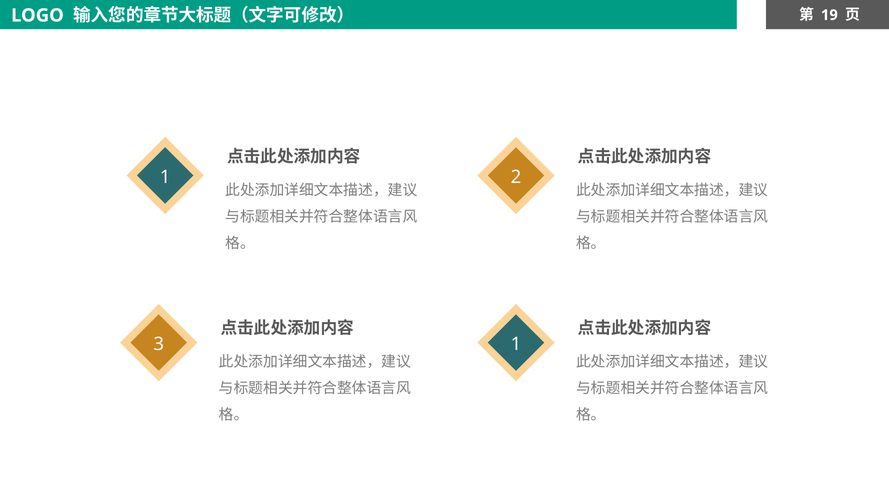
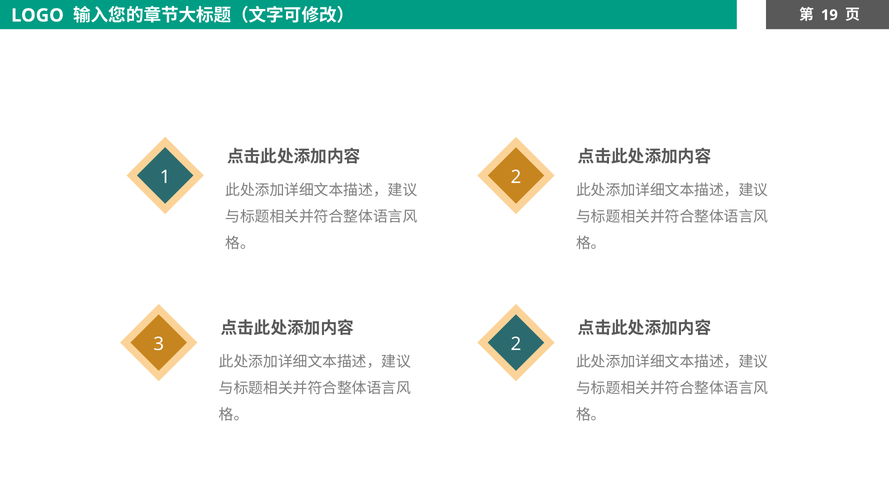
3 1: 1 -> 2 (516, 344)
